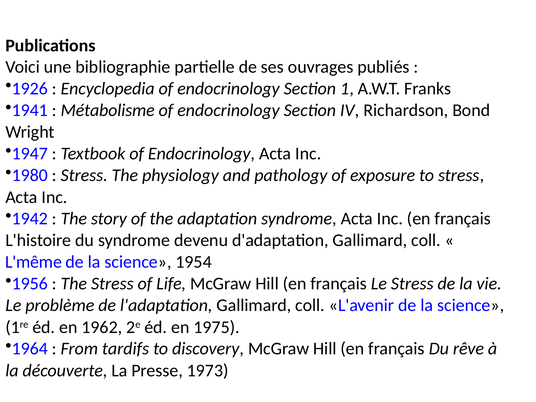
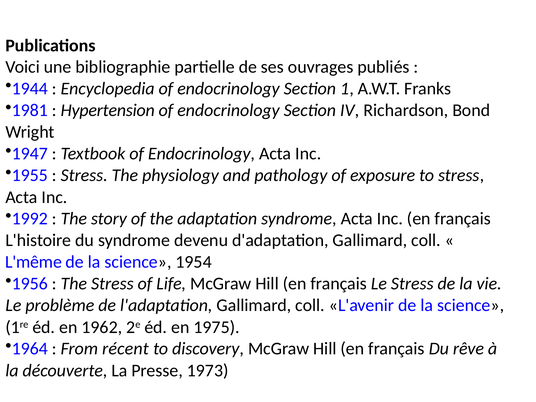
1926: 1926 -> 1944 (30, 88)
1941: 1941 -> 1981 (30, 110)
Métabolisme: Métabolisme -> Hypertension (108, 110)
1980: 1980 -> 1955 (30, 175)
1942: 1942 -> 1992 (30, 219)
tardifs: tardifs -> récent (125, 349)
